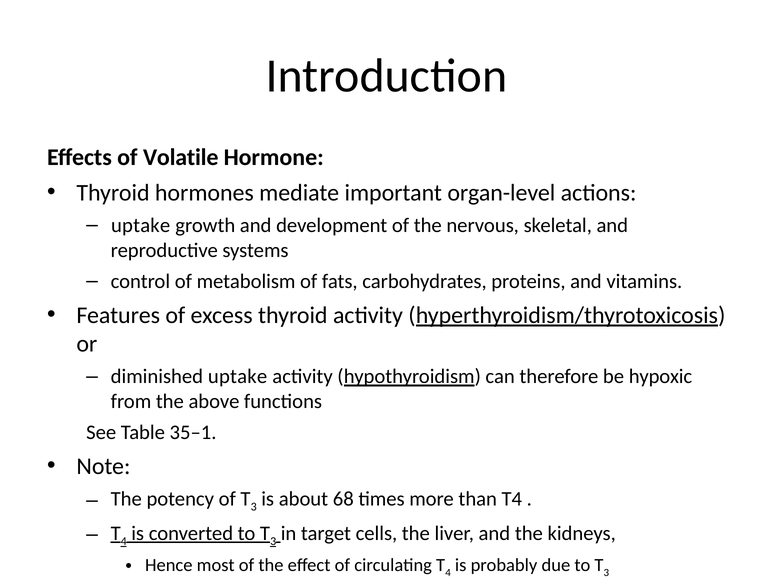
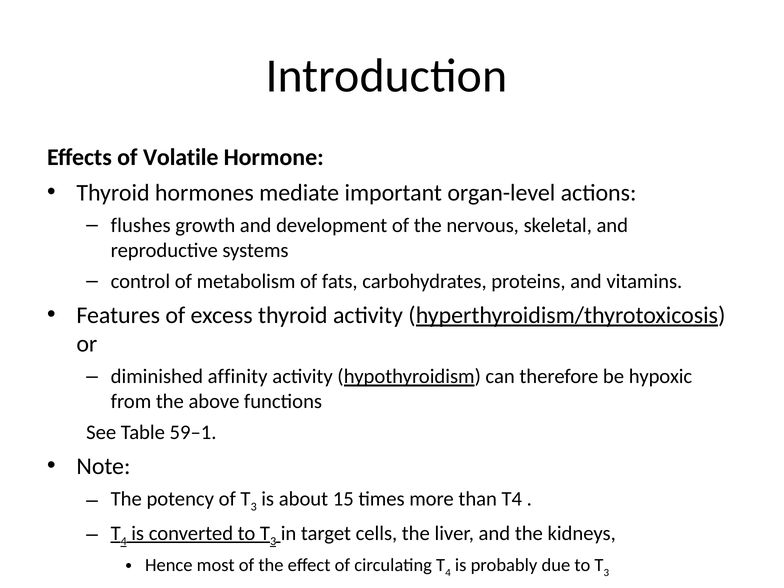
uptake: uptake -> flushes (141, 226)
diminished uptake: uptake -> affinity (238, 377)
35–1: 35–1 -> 59–1 (193, 432)
68: 68 -> 15 (343, 499)
